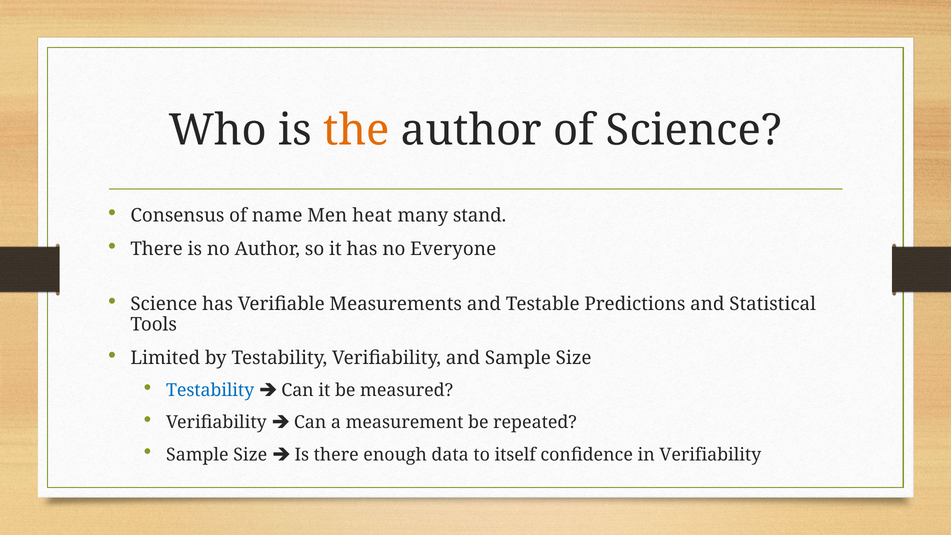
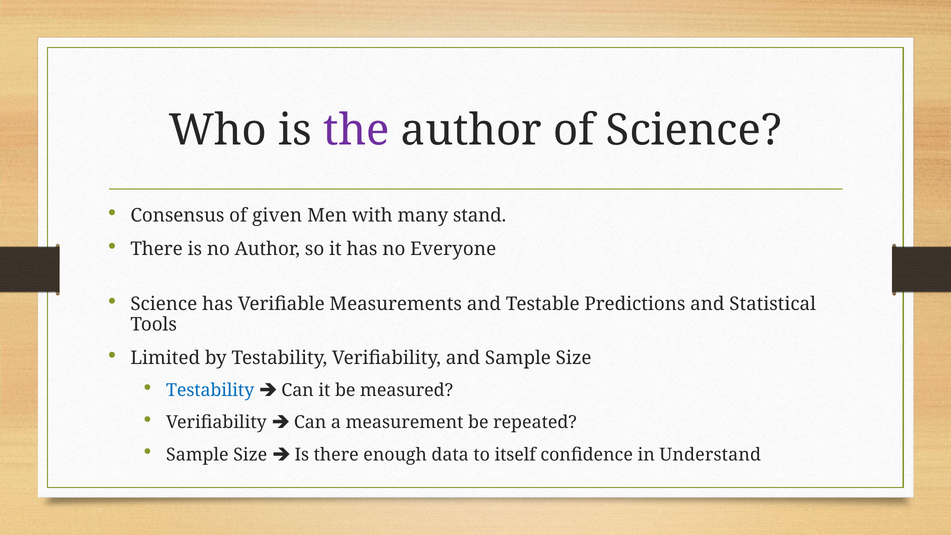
the colour: orange -> purple (357, 131)
name: name -> given (277, 216)
heat: heat -> with (372, 216)
in Verifiability: Verifiability -> Understand (710, 455)
